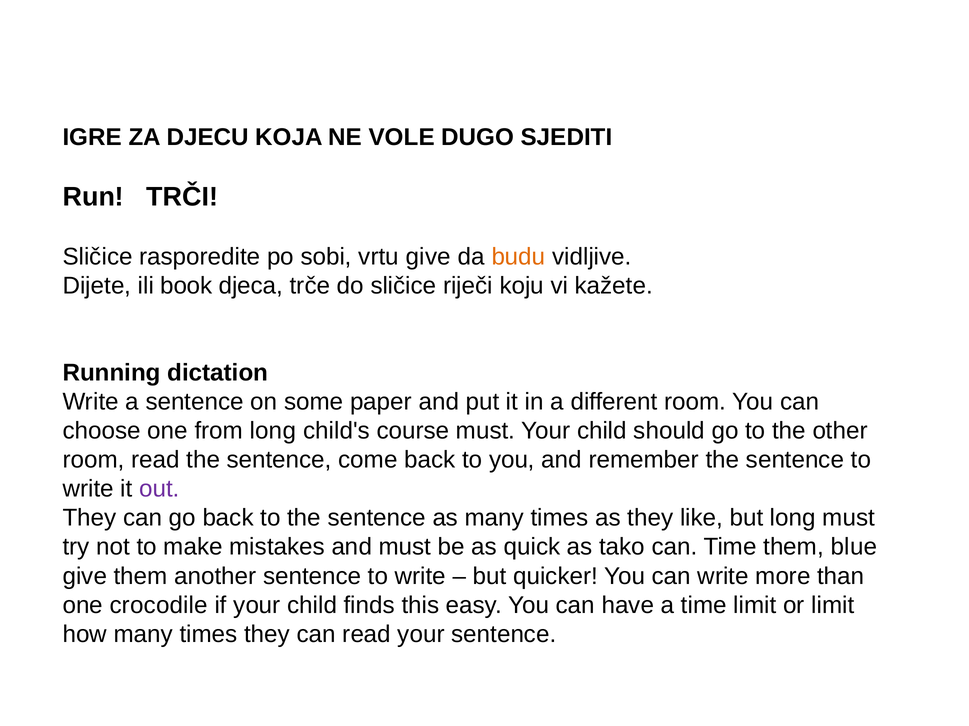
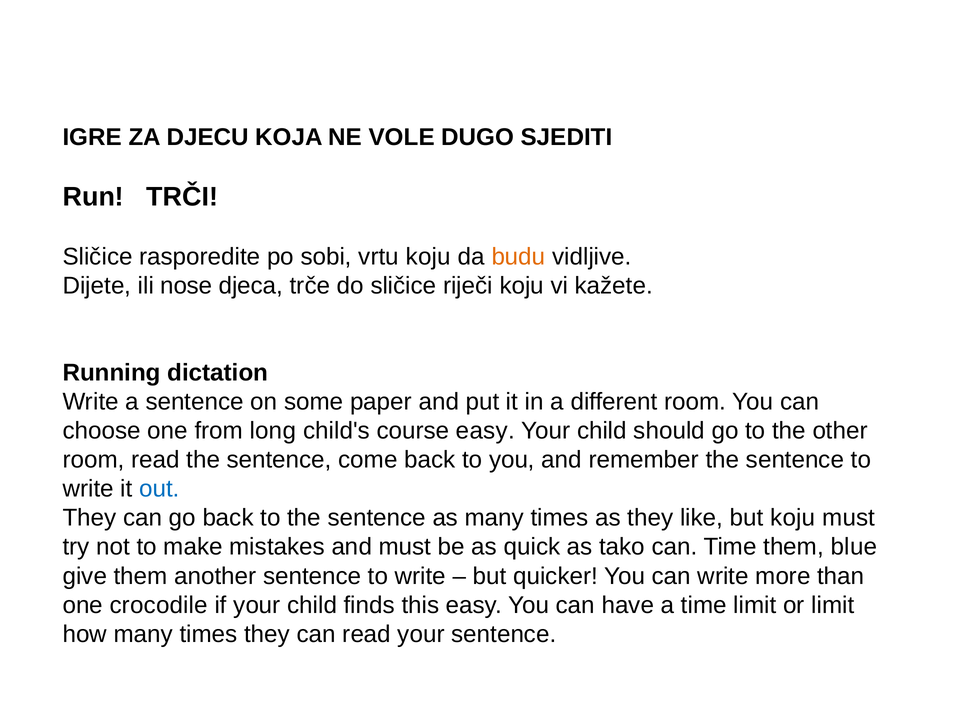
vrtu give: give -> koju (428, 257)
book: book -> nose (186, 286)
course must: must -> easy (485, 431)
out colour: purple -> blue (159, 489)
but long: long -> koju (793, 518)
